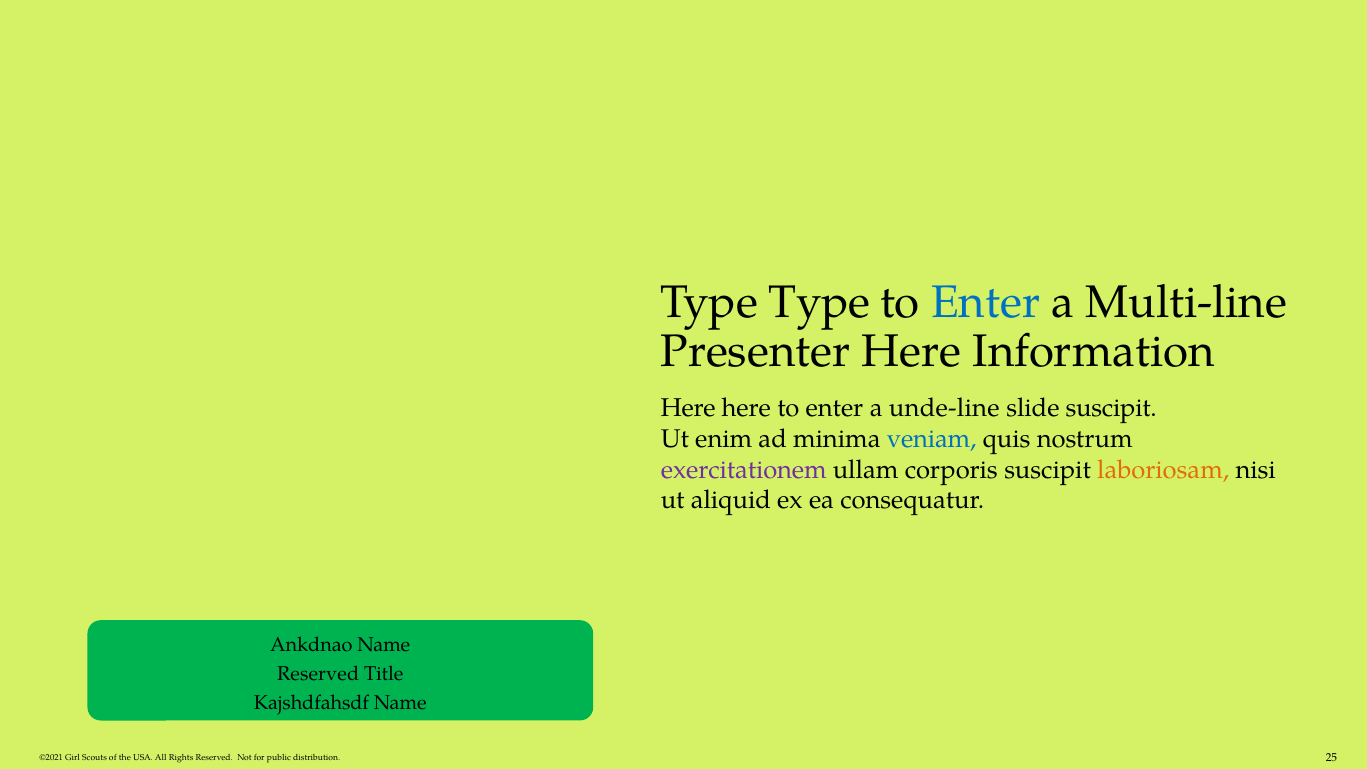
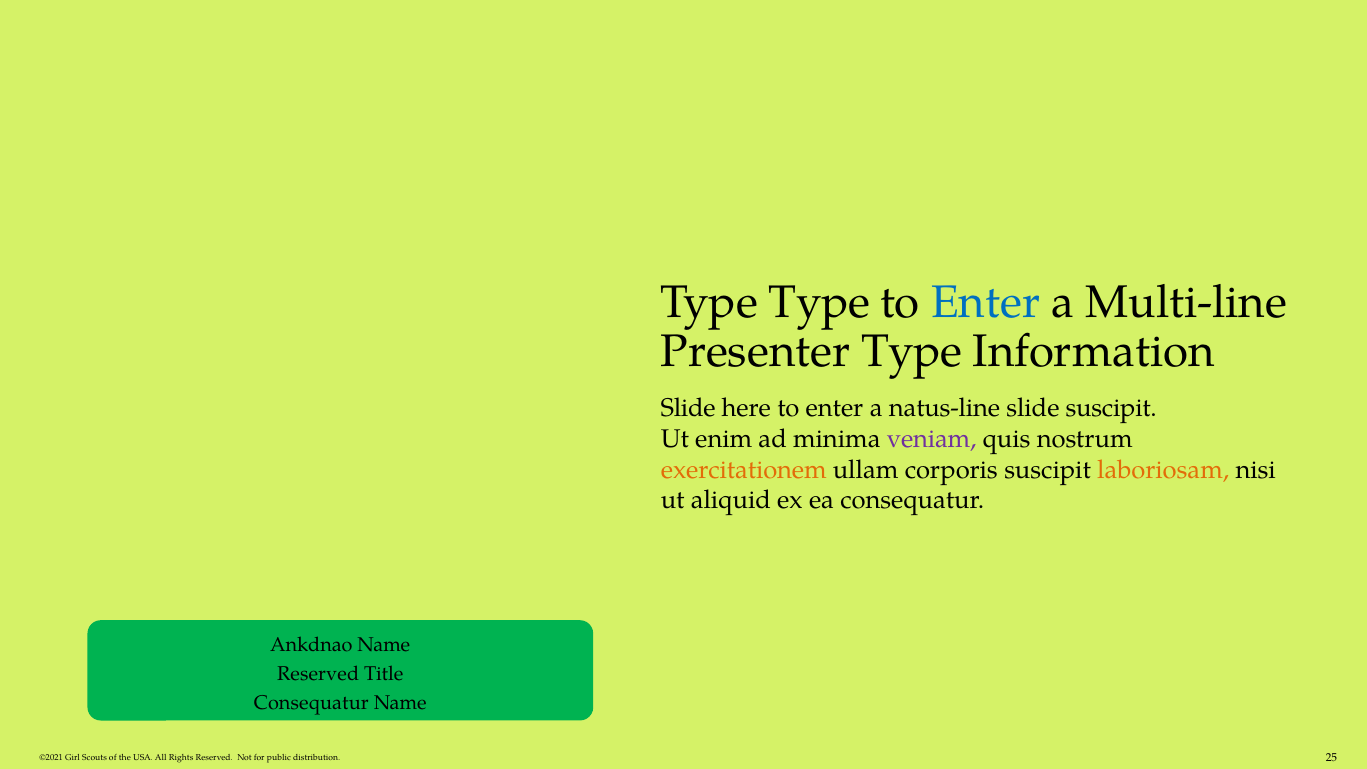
Presenter Here: Here -> Type (912, 351)
Here: Here -> Slide (688, 408)
unde-line: unde-line -> natus-line (945, 408)
veniam colour: blue -> purple (932, 439)
exercitationem colour: purple -> orange (744, 470)
Kajshdfahsdf: Kajshdfahsdf -> Consequatur (311, 703)
